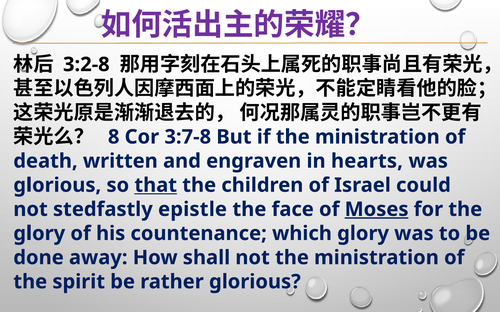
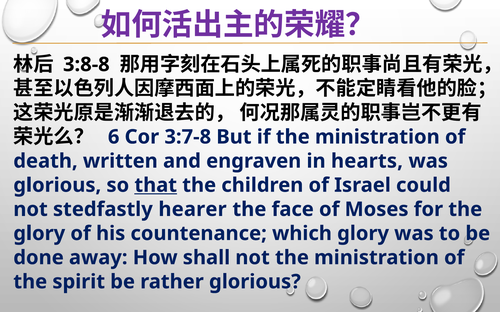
3:2-8: 3:2-8 -> 3:8-8 (86, 65)
8: 8 -> 6 (114, 137)
epistle: epistle -> hearer (193, 210)
Moses underline: present -> none (377, 210)
